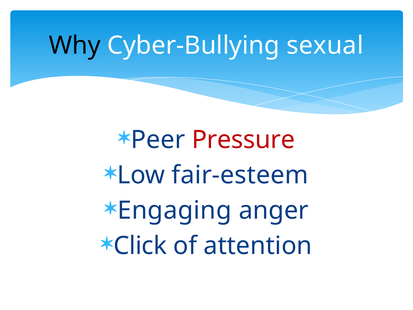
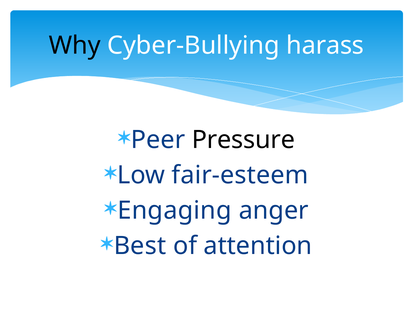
sexual: sexual -> harass (325, 45)
Pressure colour: red -> black (243, 140)
Click: Click -> Best (140, 246)
